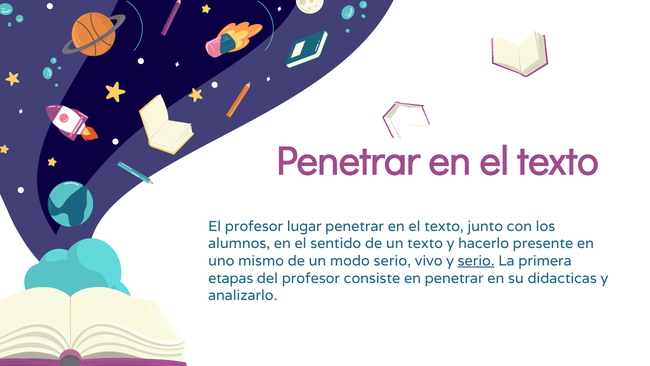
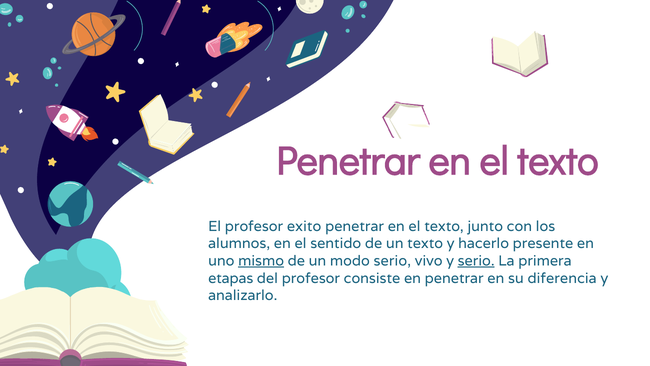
lugar: lugar -> exito (304, 226)
mismo underline: none -> present (261, 261)
didacticas: didacticas -> diferencia (562, 278)
